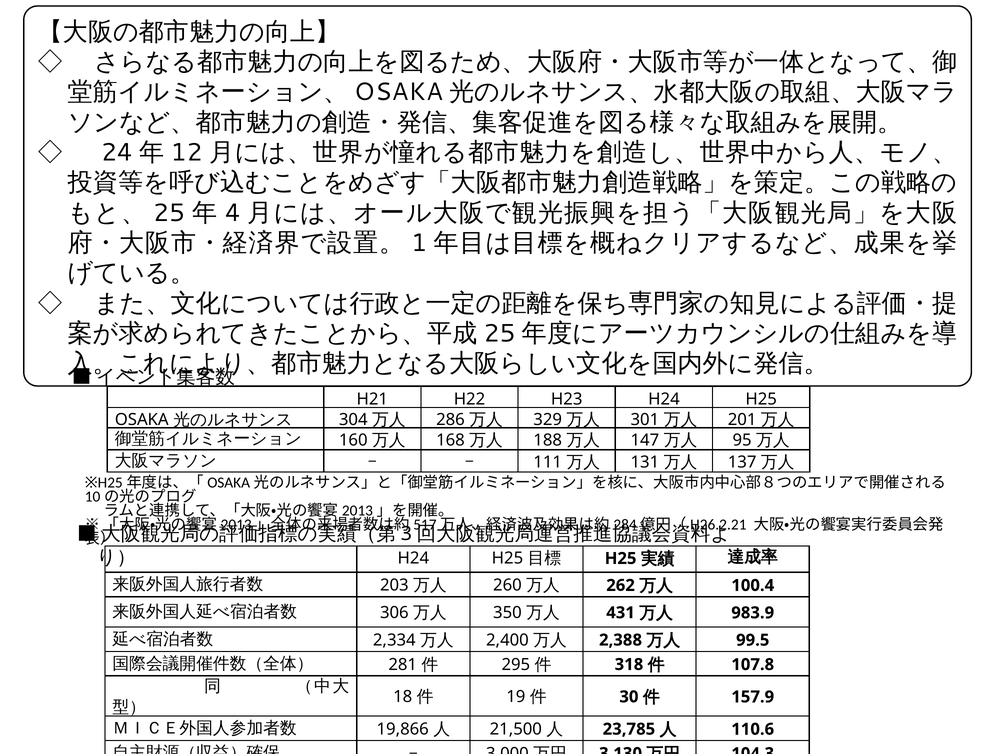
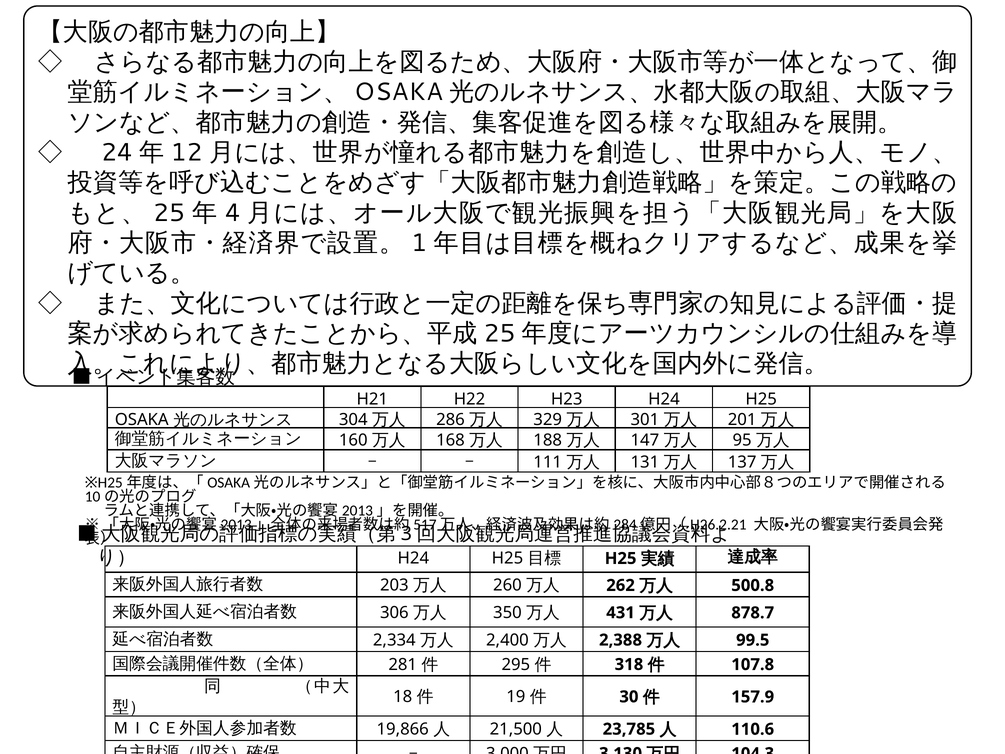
100.4: 100.4 -> 500.8 (753, 585)
983.9: 983.9 -> 878.7 (753, 613)
